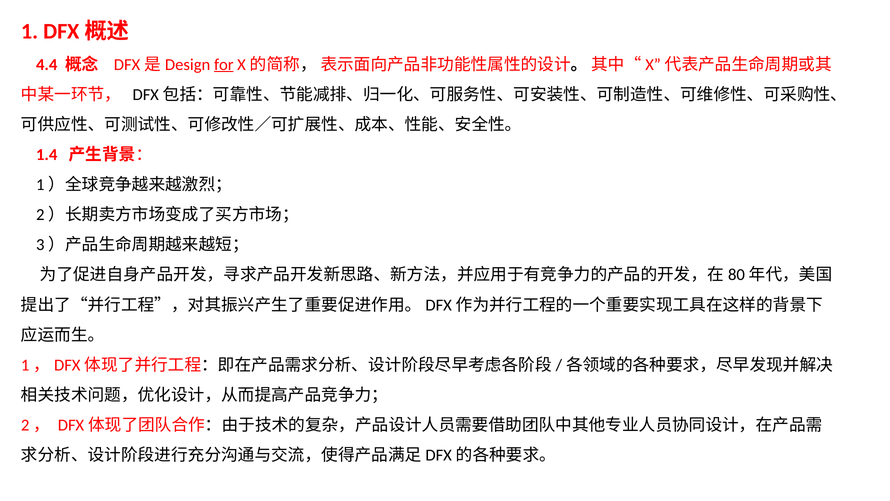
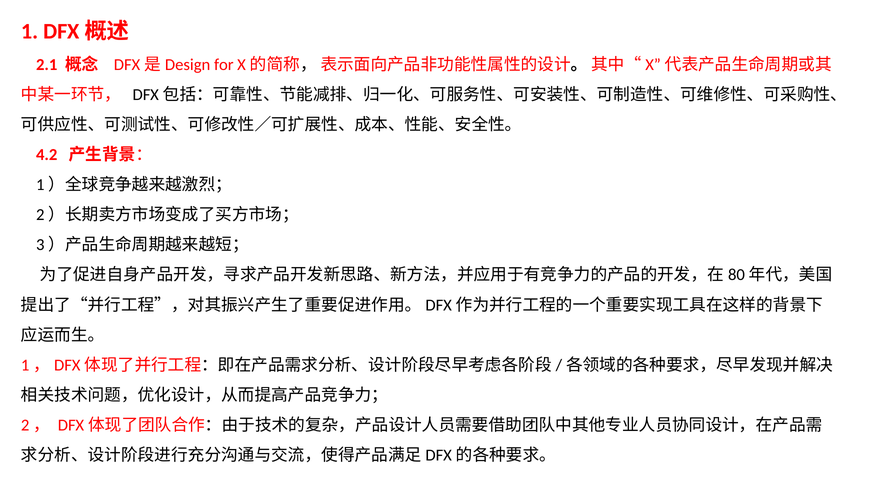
4.4: 4.4 -> 2.1 (47, 65)
for underline: present -> none (224, 65)
1.4: 1.4 -> 4.2 (47, 155)
